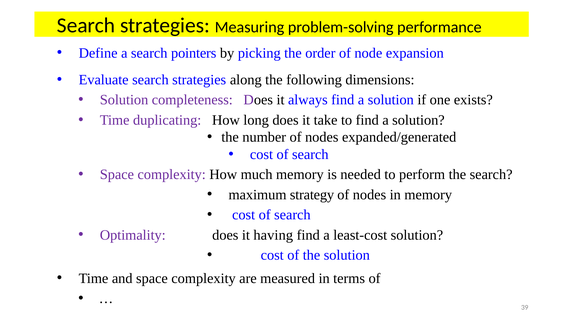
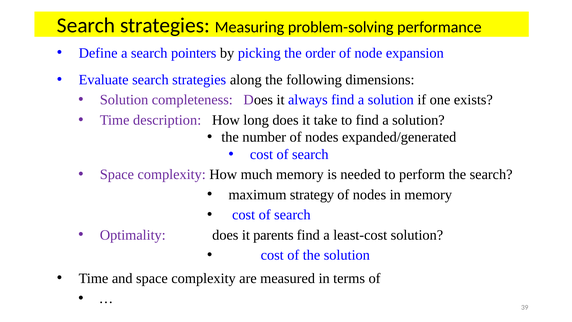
duplicating: duplicating -> description (167, 120)
having: having -> parents (273, 235)
